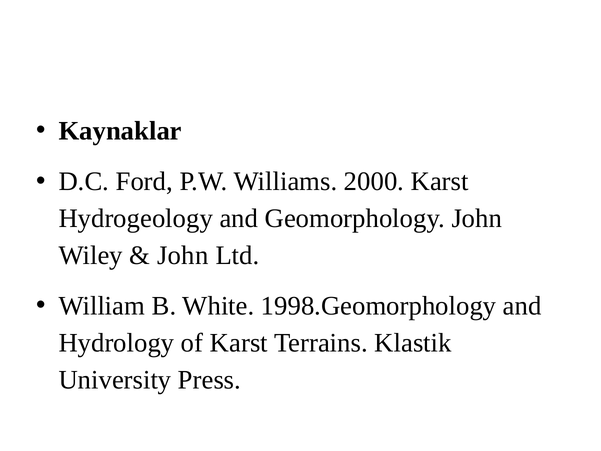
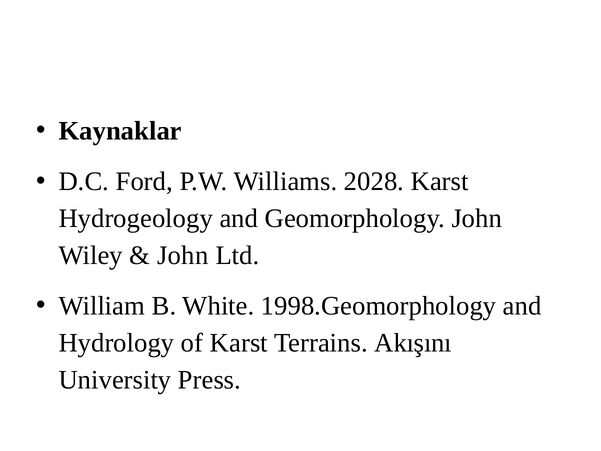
2000: 2000 -> 2028 (374, 181)
Klastik: Klastik -> Akışını (413, 343)
